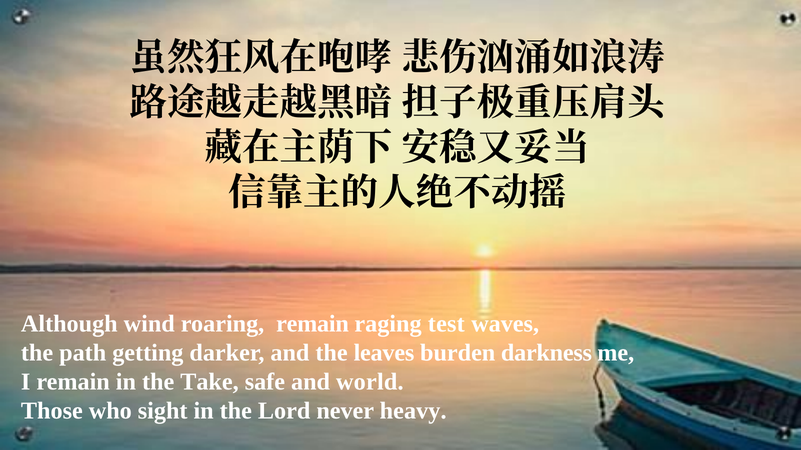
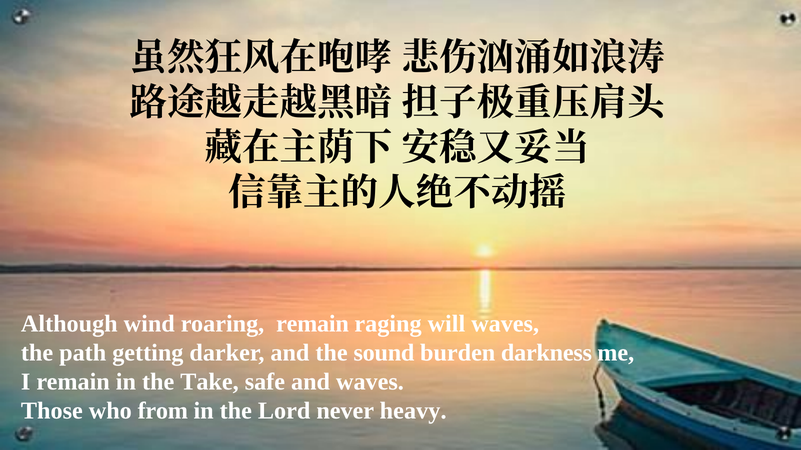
test: test -> will (446, 324)
leaves: leaves -> sound (384, 353)
and world: world -> waves (370, 382)
sight: sight -> from (163, 411)
